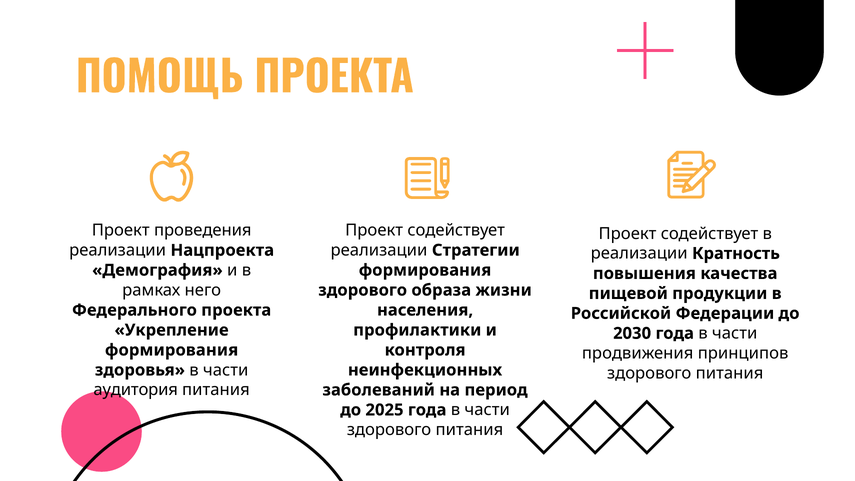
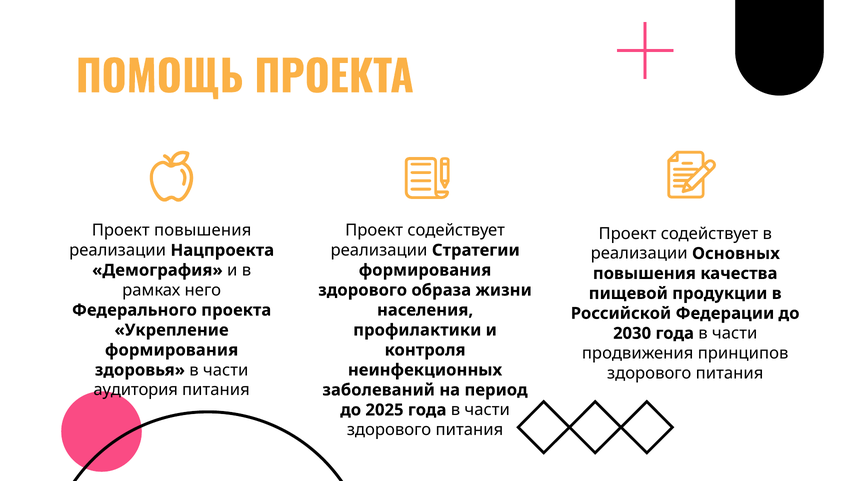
Проект проведения: проведения -> повышения (203, 230)
Кратность: Кратность -> Основных (736, 253)
